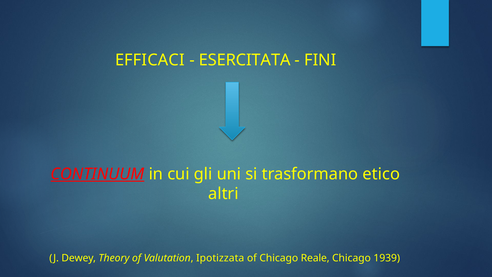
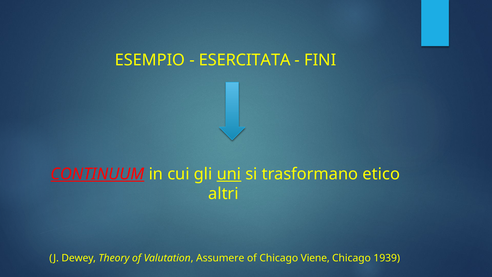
EFFICACI: EFFICACI -> ESEMPIO (150, 60)
uni underline: none -> present (229, 174)
Ipotizzata: Ipotizzata -> Assumere (220, 258)
Reale: Reale -> Viene (315, 258)
